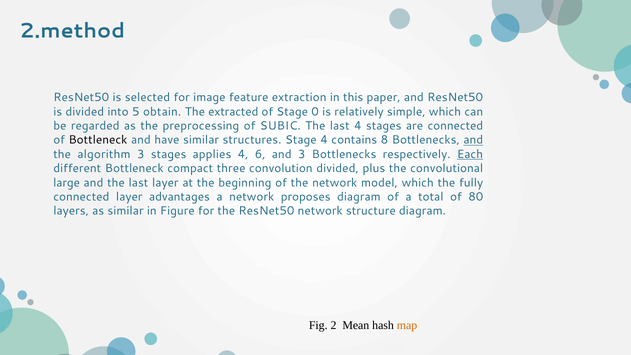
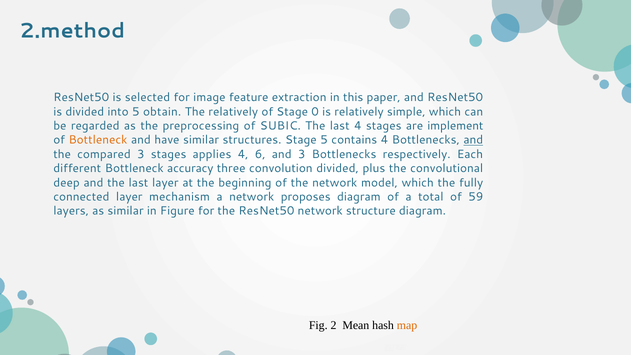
The extracted: extracted -> relatively (233, 112)
are connected: connected -> implement (455, 126)
Bottleneck colour: black -> orange (98, 140)
Stage 4: 4 -> 5 (324, 140)
contains 8: 8 -> 4 (384, 140)
algorithm: algorithm -> compared (104, 154)
Each underline: present -> none (470, 154)
compact: compact -> accuracy (190, 168)
large: large -> deep (67, 183)
advantages: advantages -> mechanism (179, 197)
80: 80 -> 59 (476, 197)
